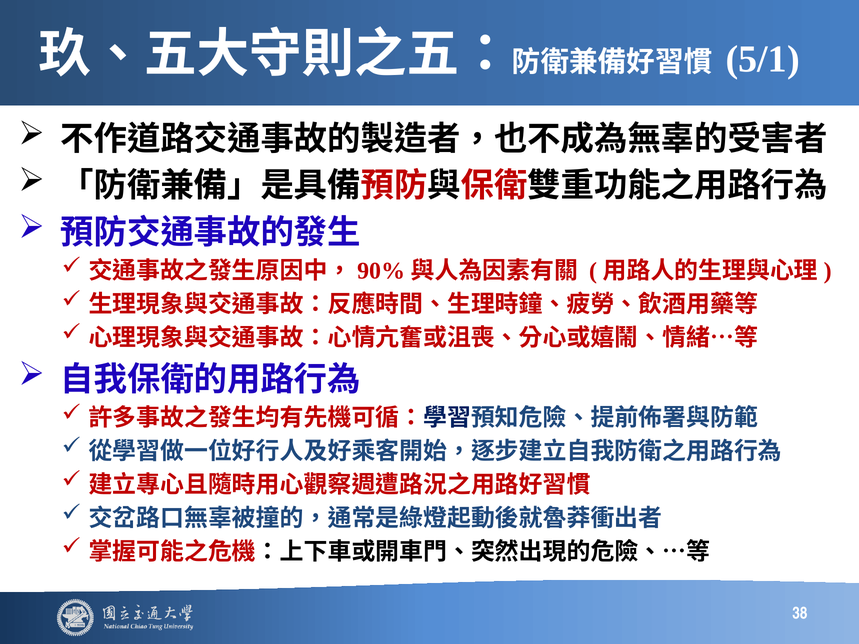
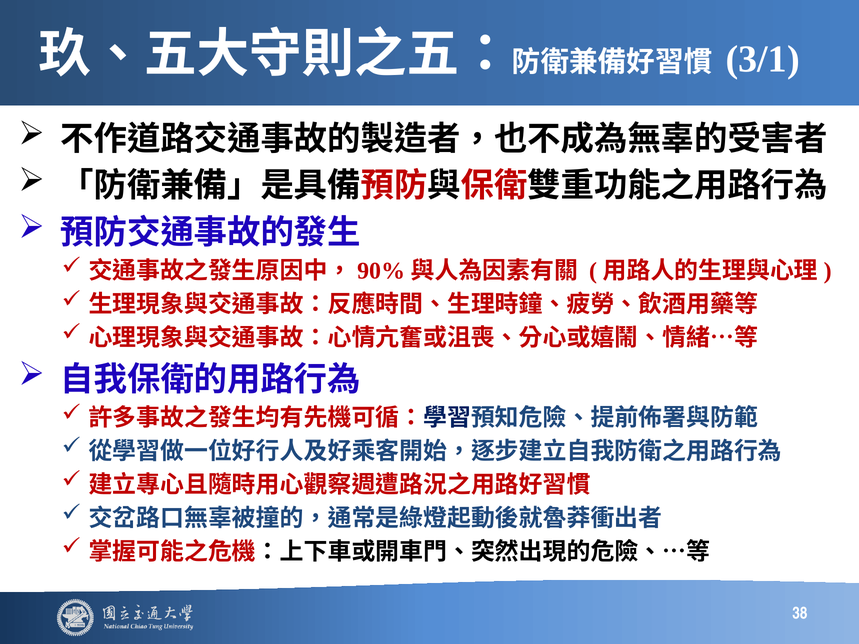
5/1: 5/1 -> 3/1 (763, 59)
